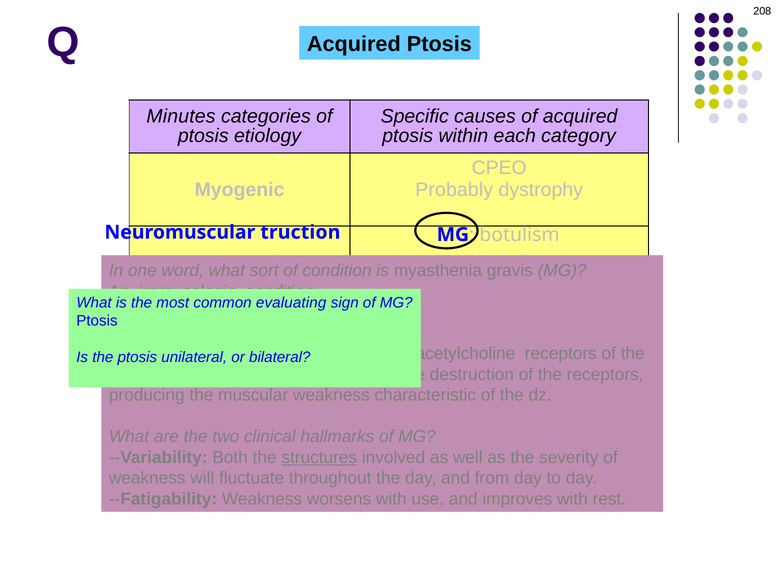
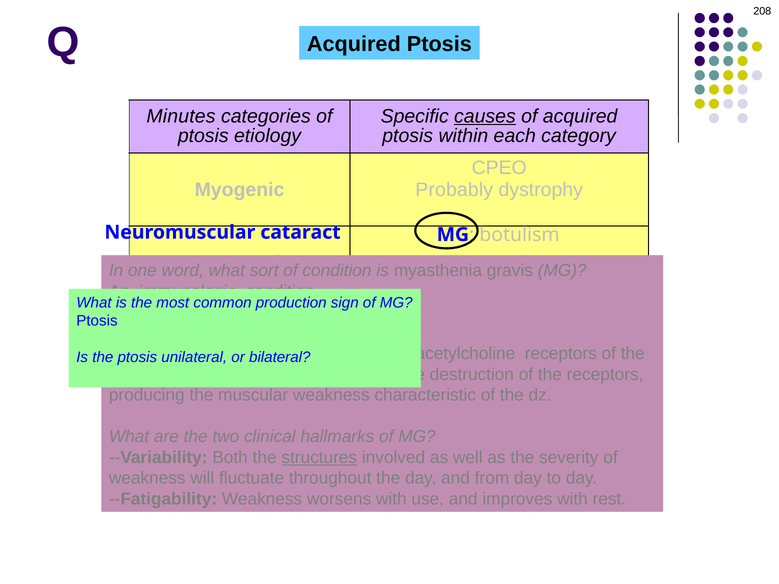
causes underline: none -> present (485, 116)
truction: truction -> cataract (300, 232)
evaluating: evaluating -> production (291, 303)
